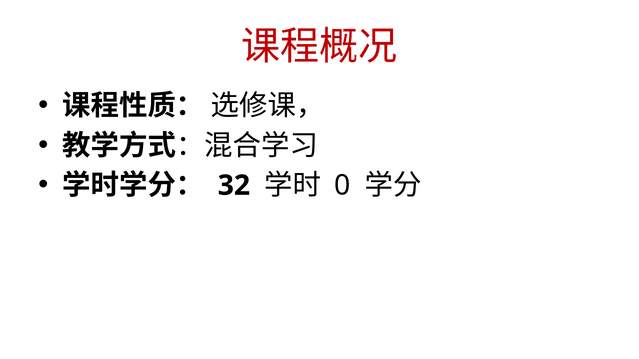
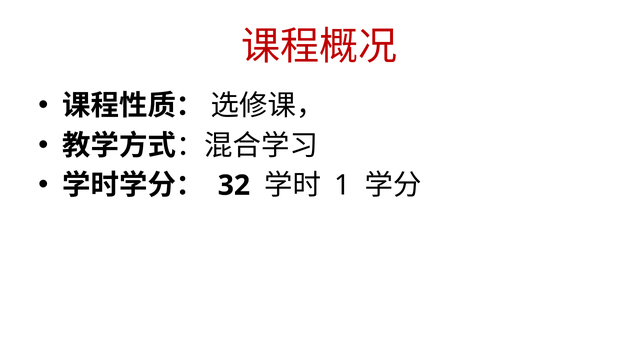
0: 0 -> 1 (342, 186)
